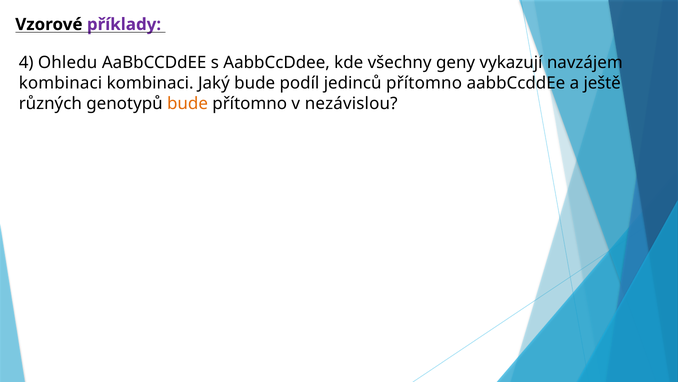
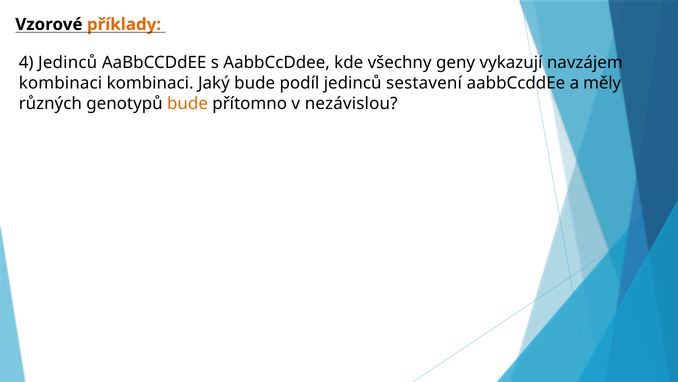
příklady colour: purple -> orange (124, 24)
4 Ohledu: Ohledu -> Jedinců (68, 63)
jedinců přítomno: přítomno -> sestavení (424, 83)
ještě: ještě -> měly (602, 83)
